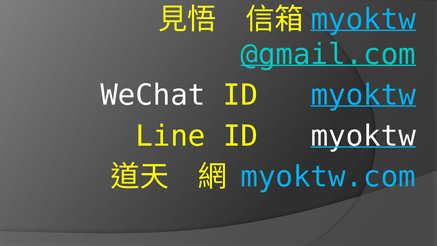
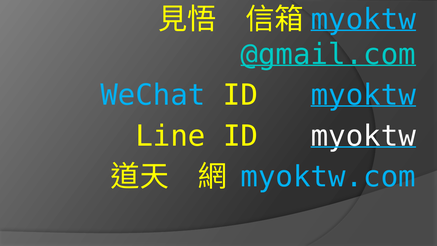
WeChat colour: white -> light blue (153, 95)
